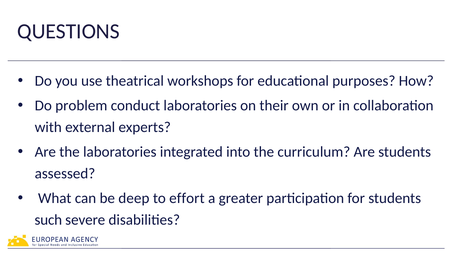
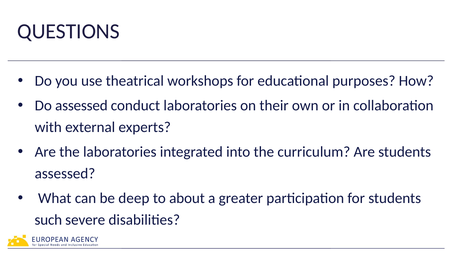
Do problem: problem -> assessed (81, 106)
effort: effort -> about (187, 198)
